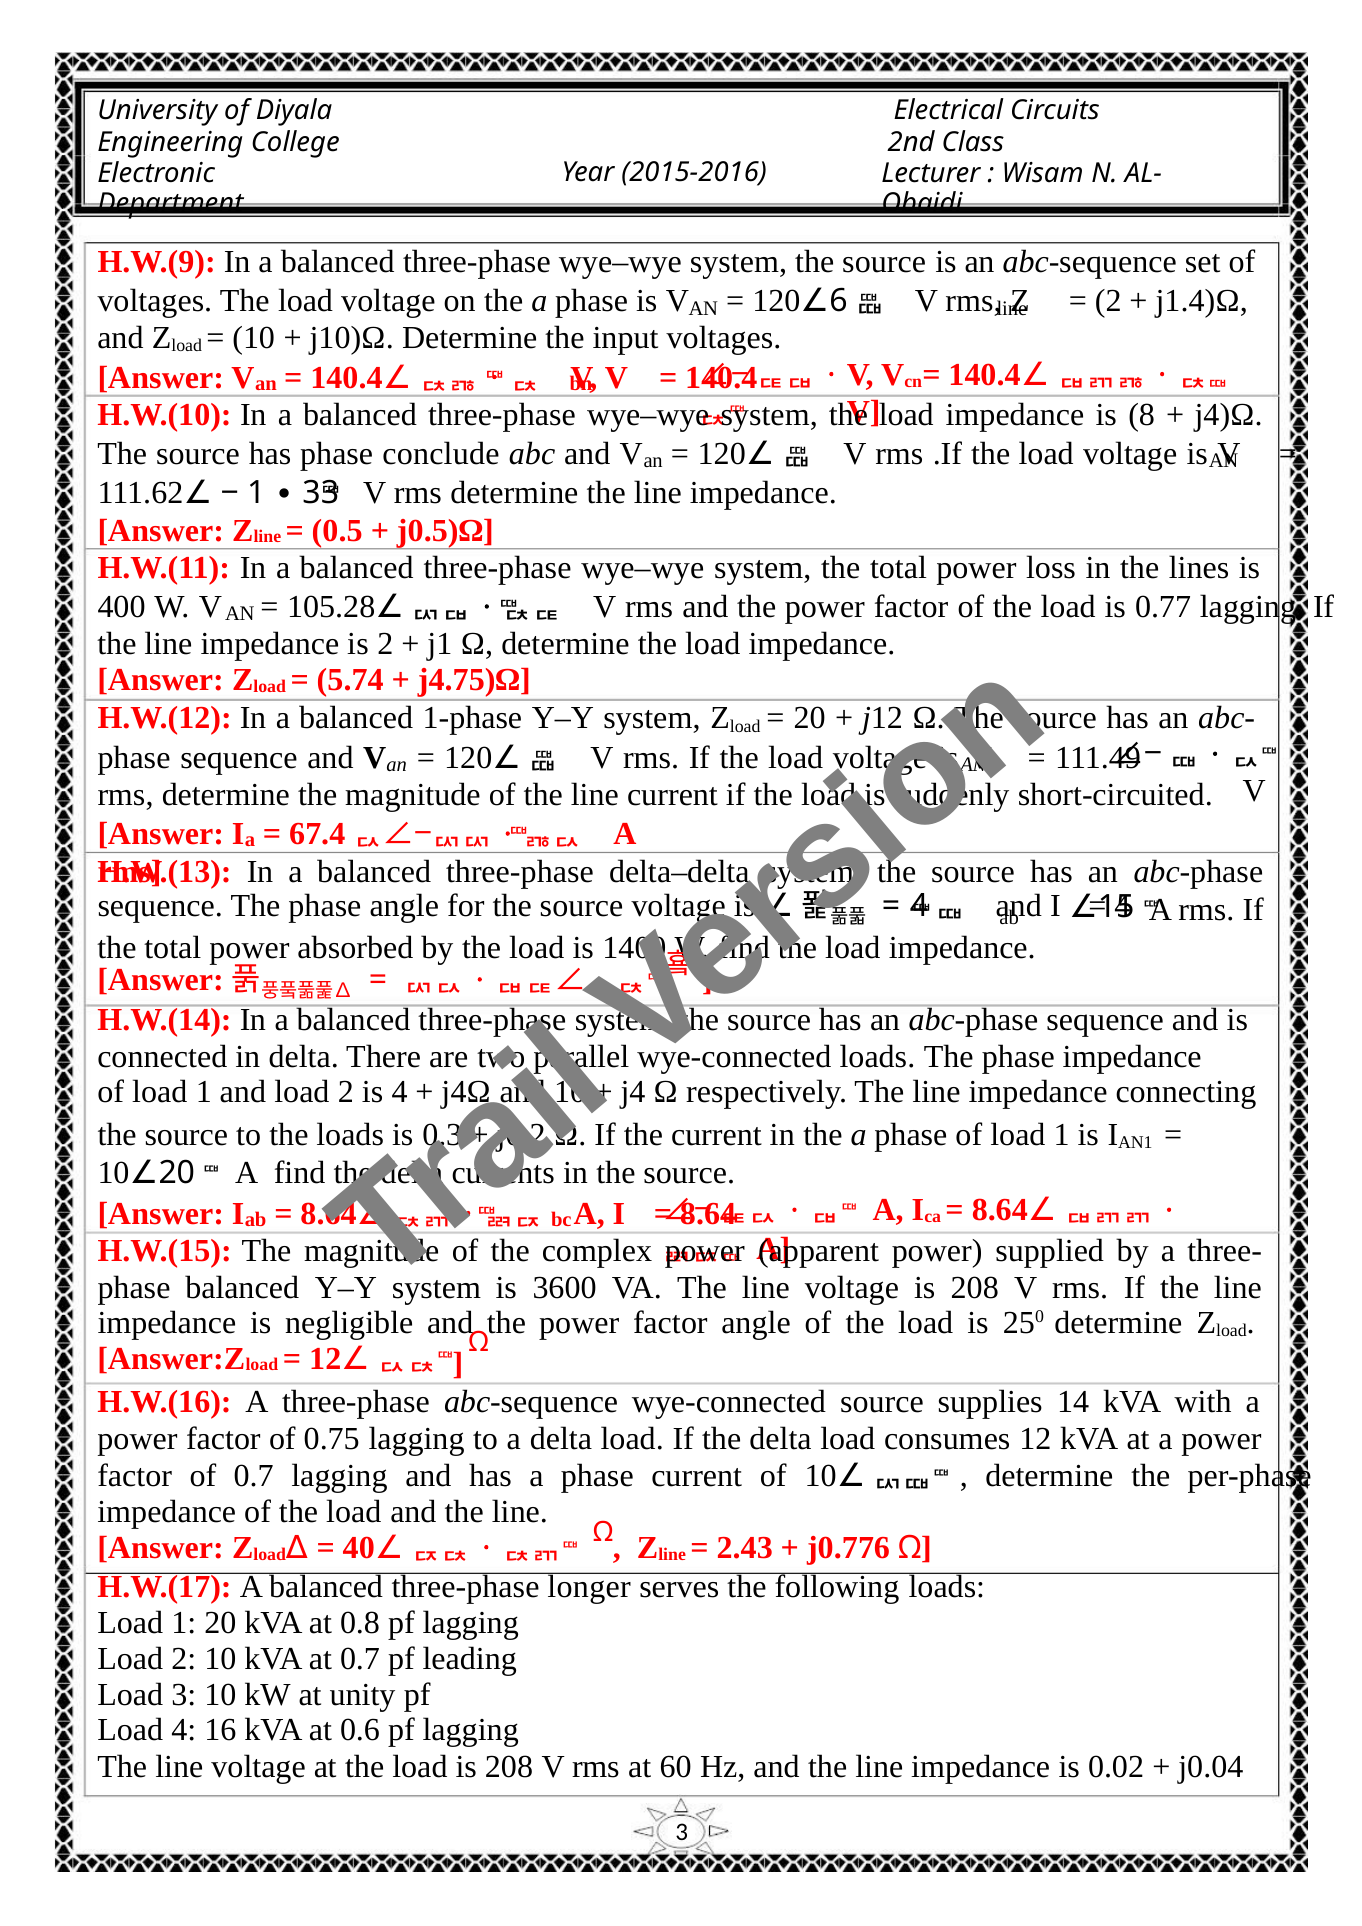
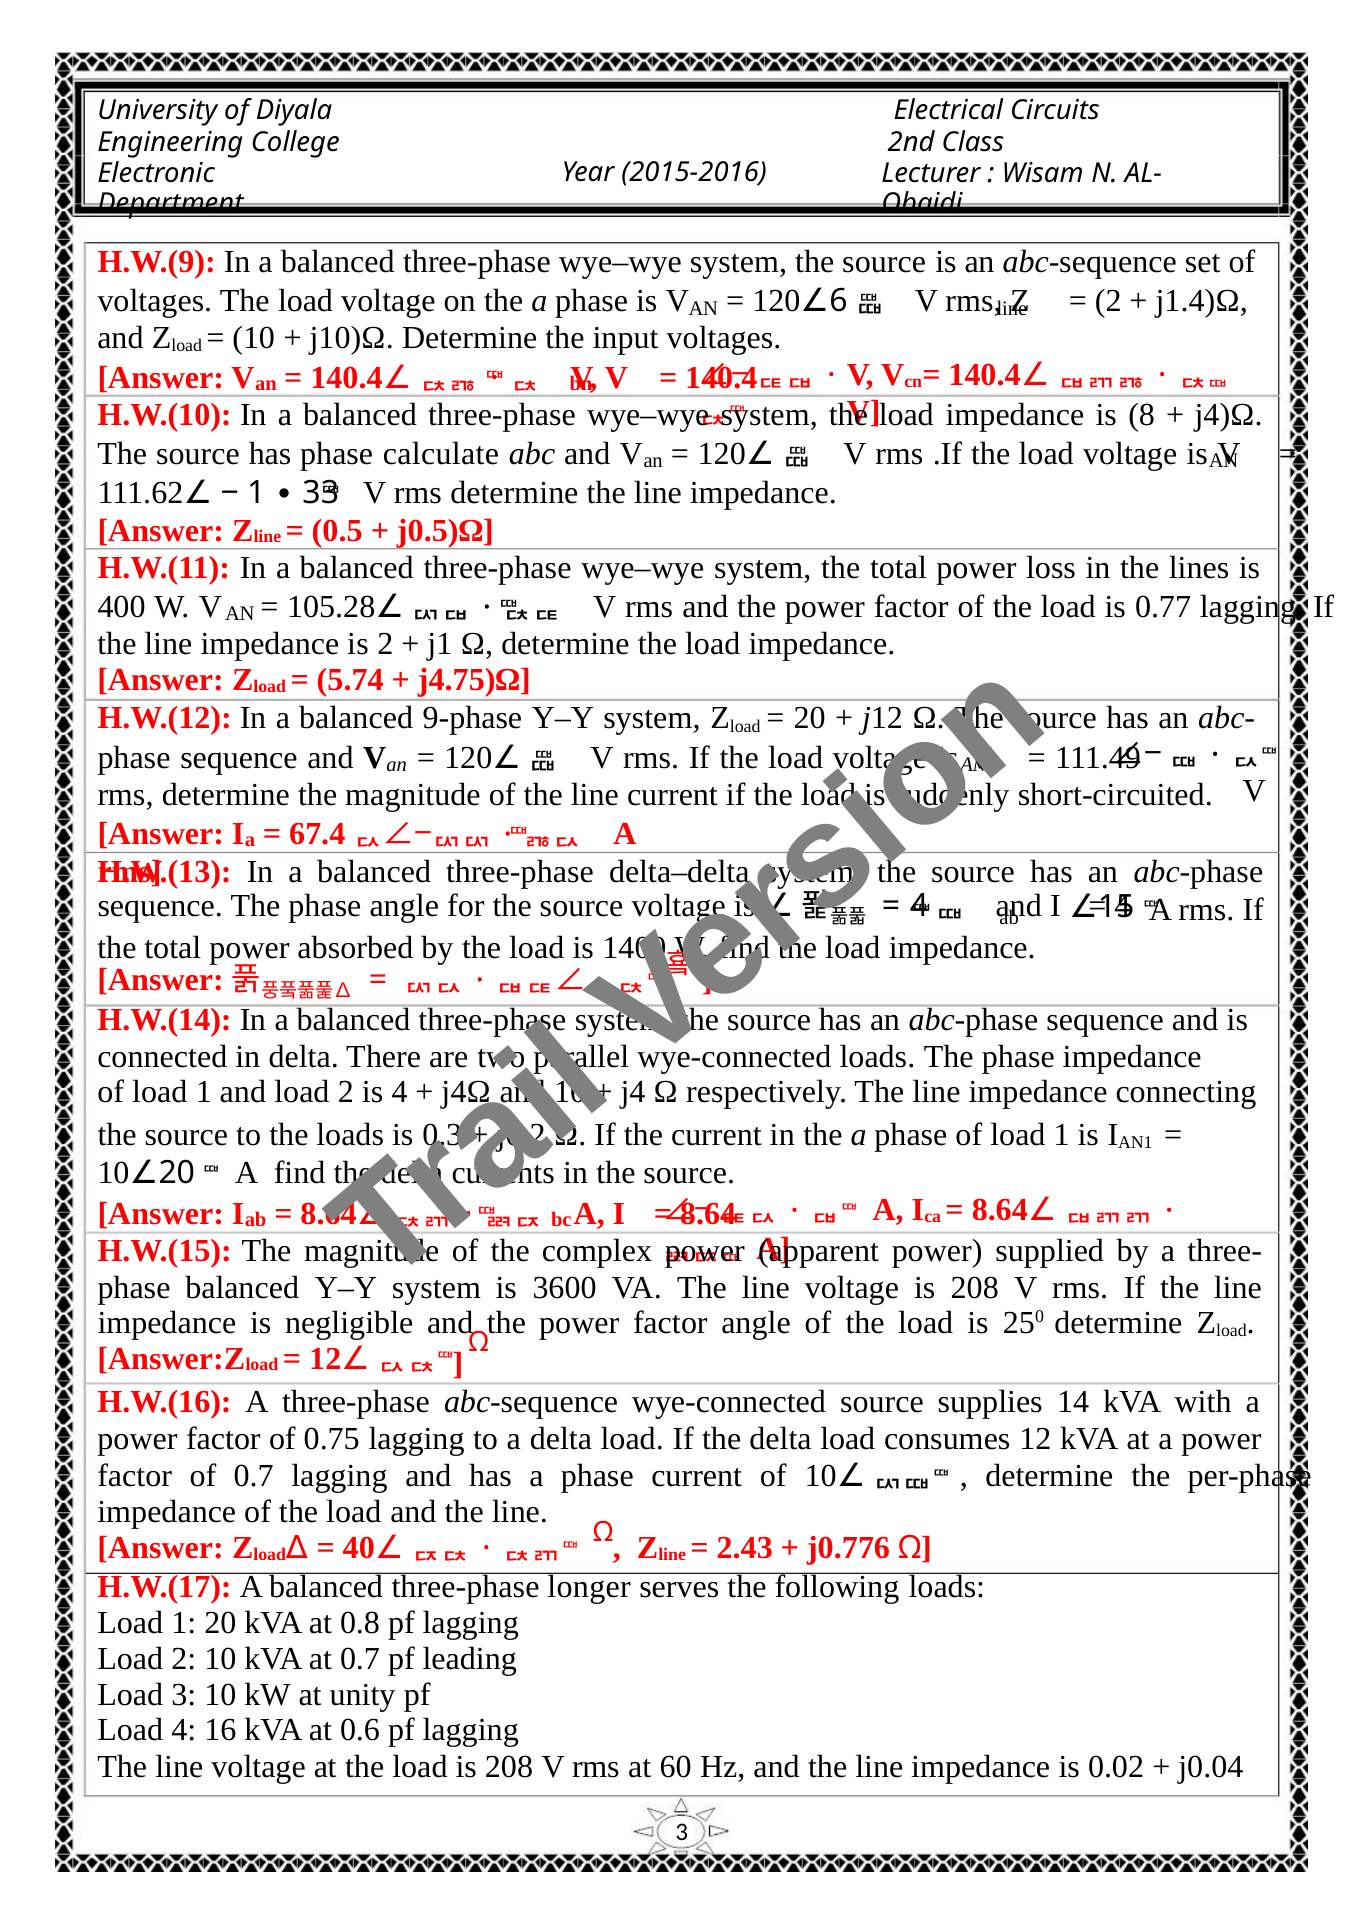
conclude: conclude -> calculate (441, 454)
1-phase: 1-phase -> 9-phase (472, 718)
